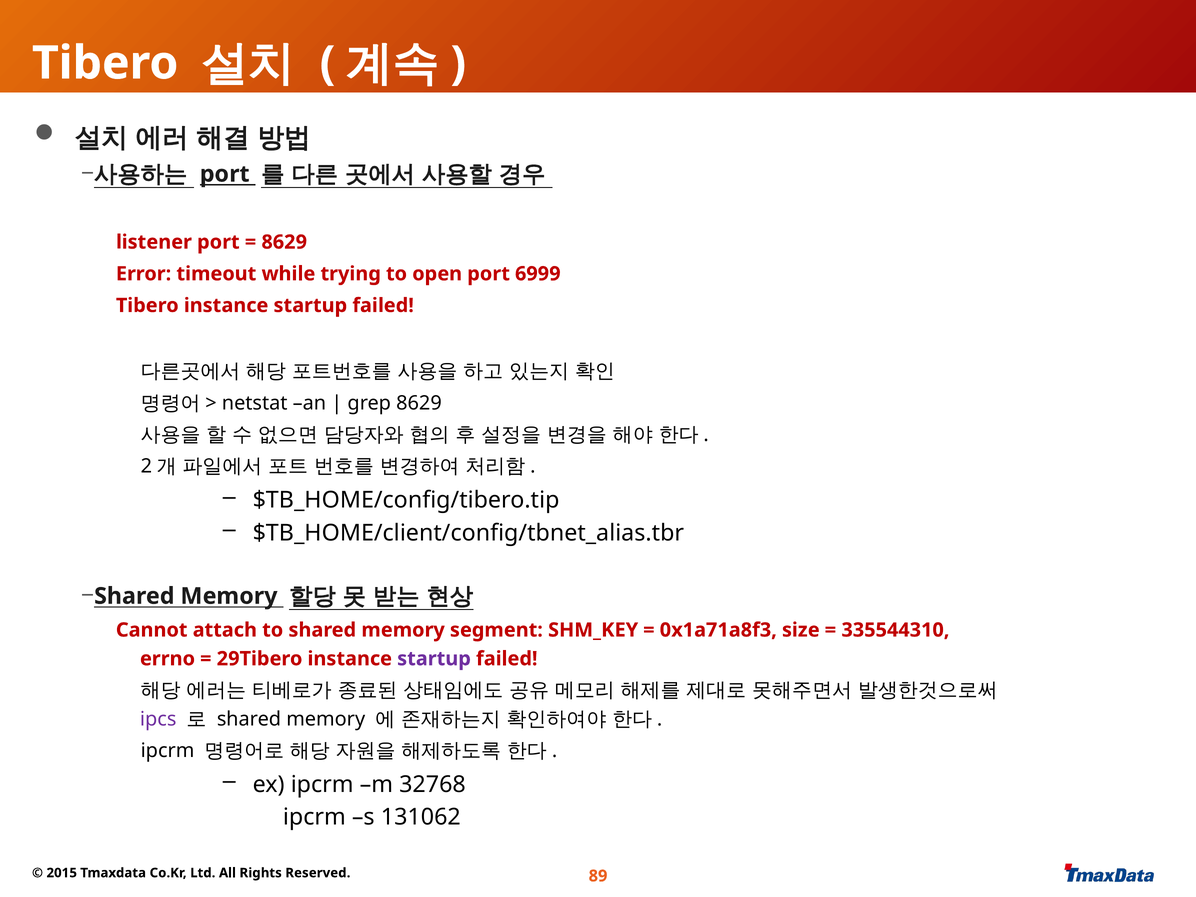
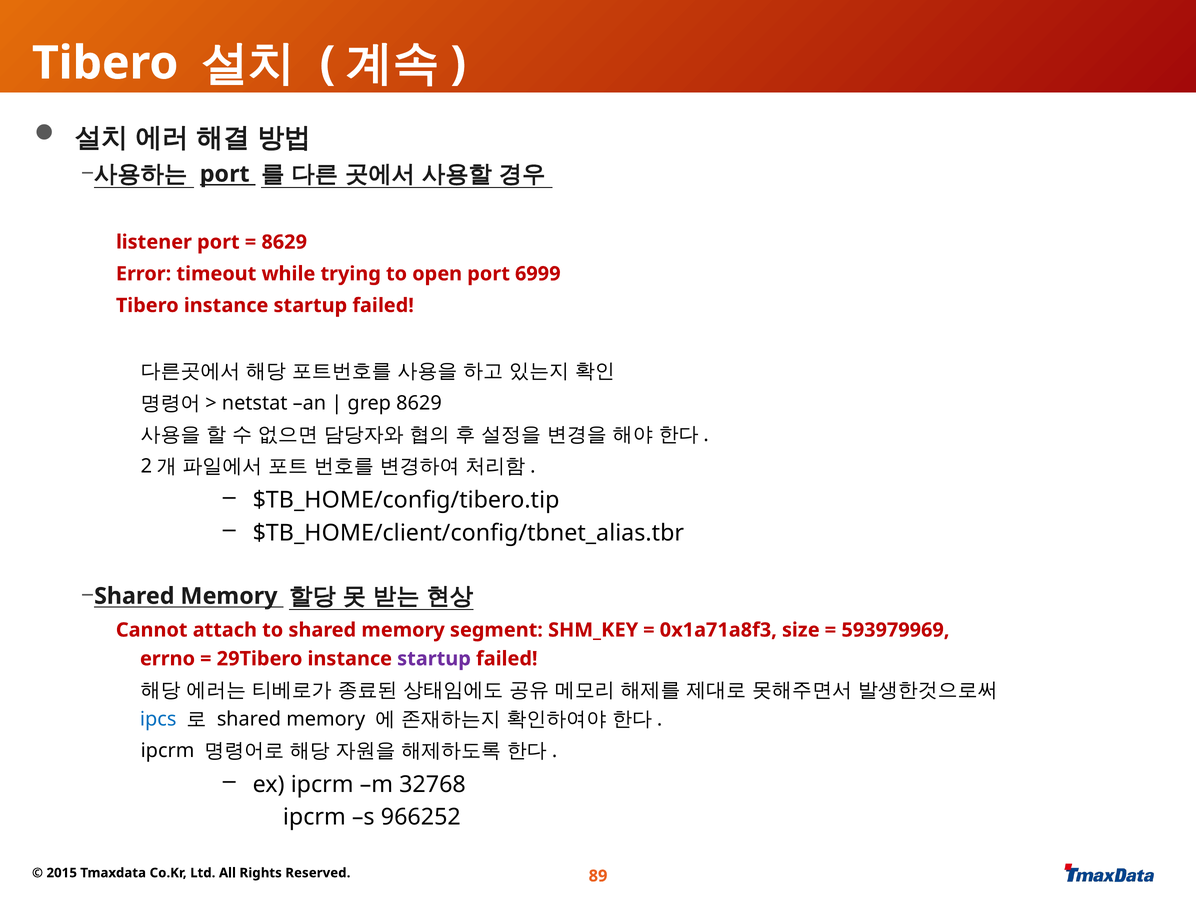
335544310: 335544310 -> 593979969 (895, 630)
ipcs colour: purple -> blue (158, 719)
131062: 131062 -> 966252 (421, 817)
